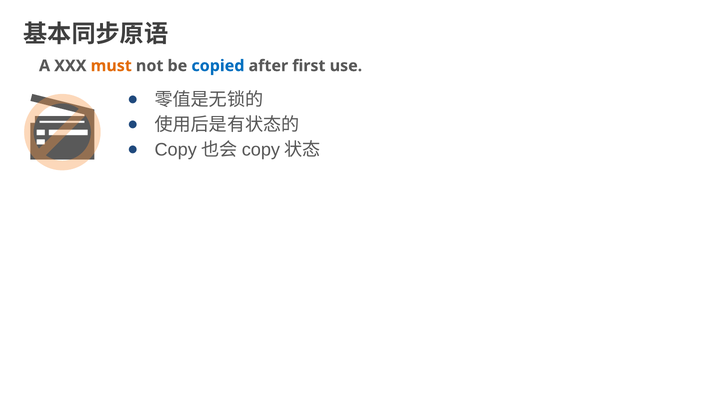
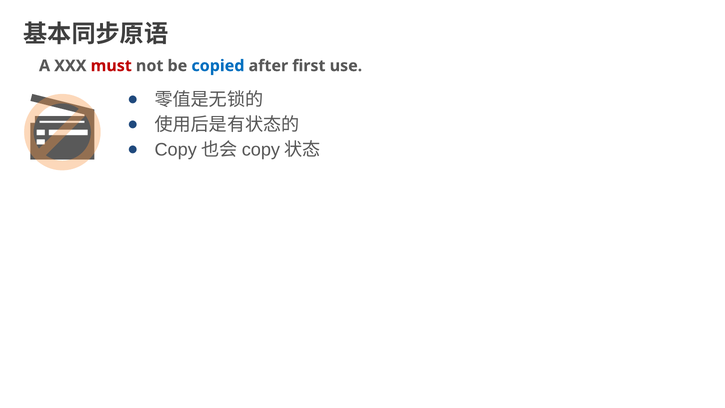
must colour: orange -> red (111, 66)
